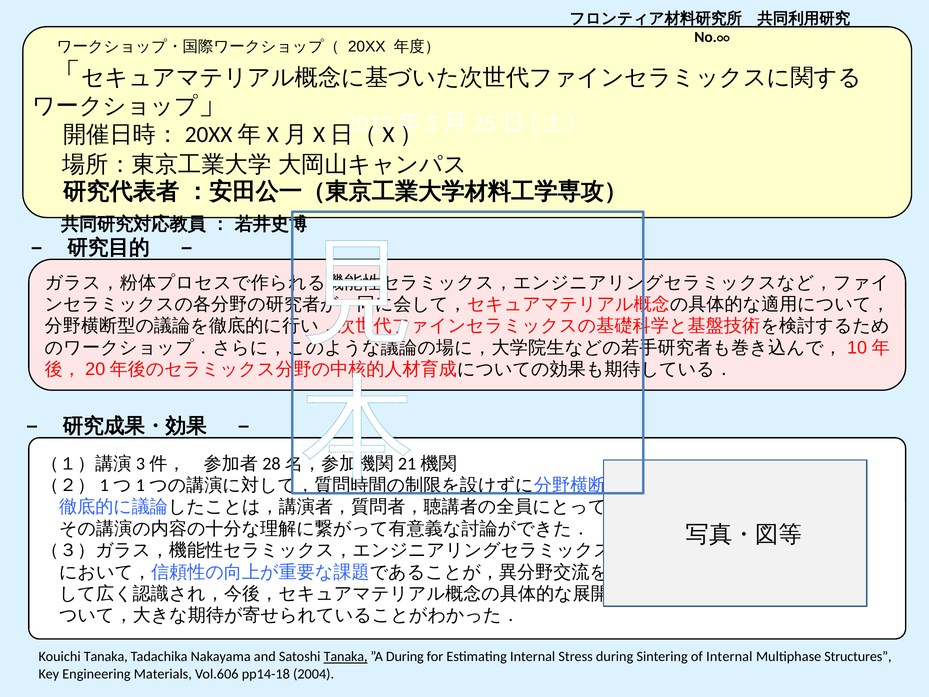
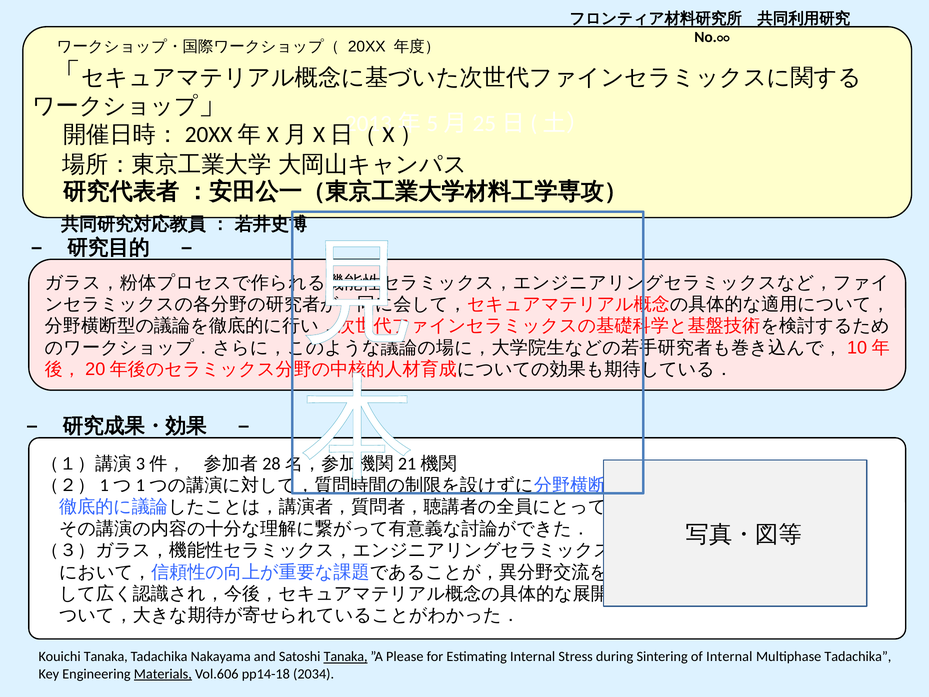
”A During: During -> Please (405, 657)
Multiphase Structures: Structures -> Tadachika (858, 657)
Materials underline: none -> present (163, 674)
2004: 2004 -> 2034 (314, 674)
